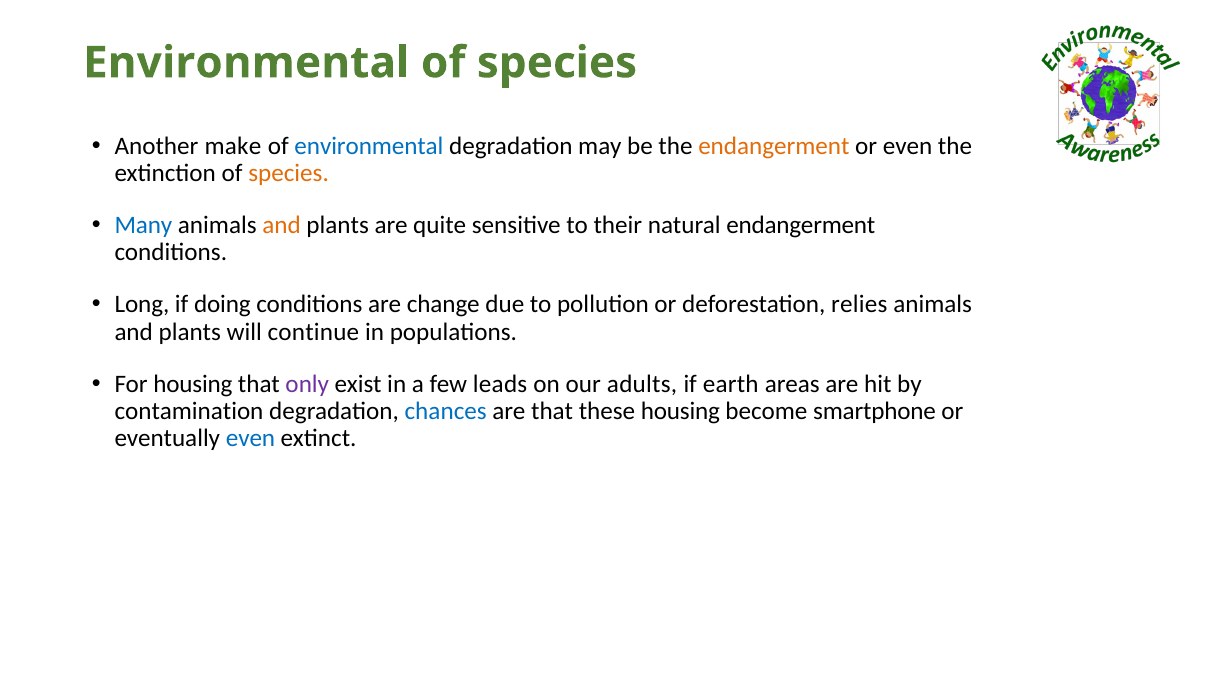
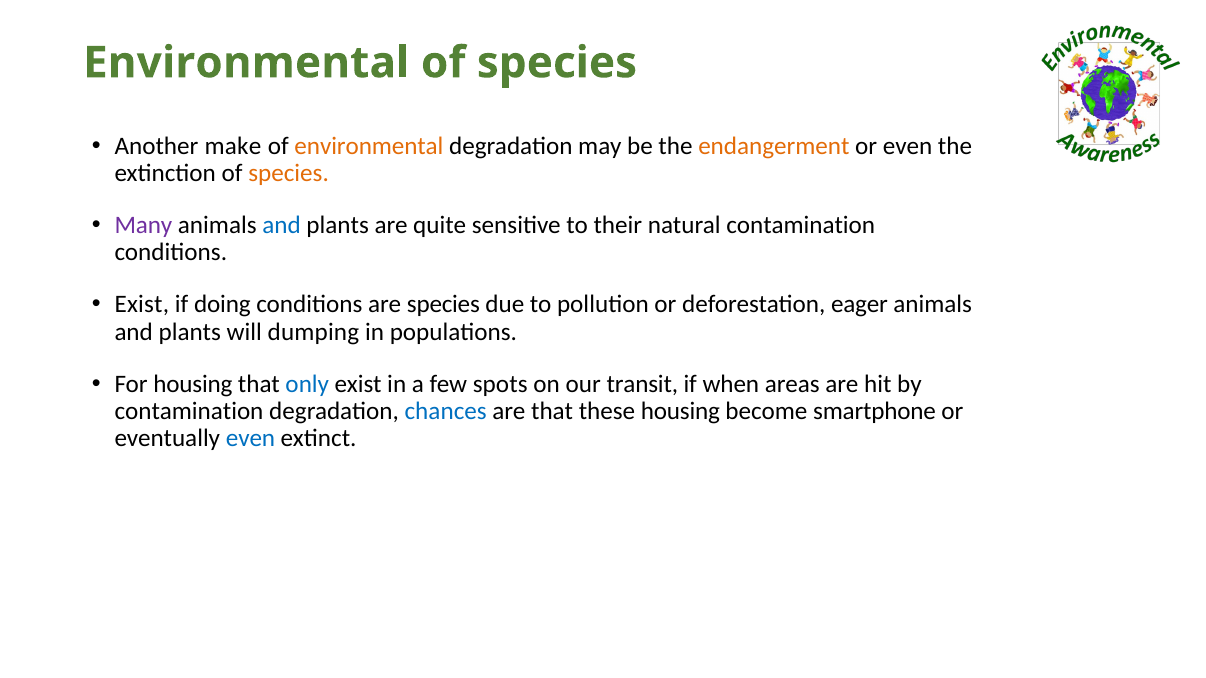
environmental colour: blue -> orange (369, 146)
Many colour: blue -> purple (143, 225)
and colour: orange -> blue (282, 225)
natural endangerment: endangerment -> contamination (801, 225)
Long: Long -> Exist (142, 305)
are change: change -> species (443, 305)
relies: relies -> eager (859, 305)
continue: continue -> dumping (313, 332)
only colour: purple -> blue (307, 384)
leads: leads -> spots (500, 384)
adults: adults -> transit (642, 384)
earth: earth -> when (731, 384)
